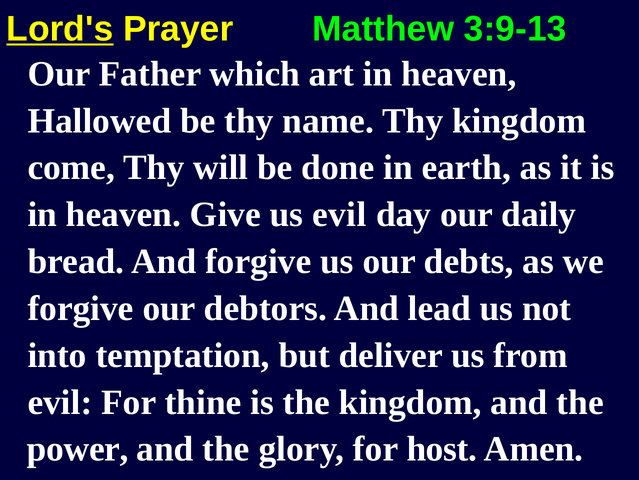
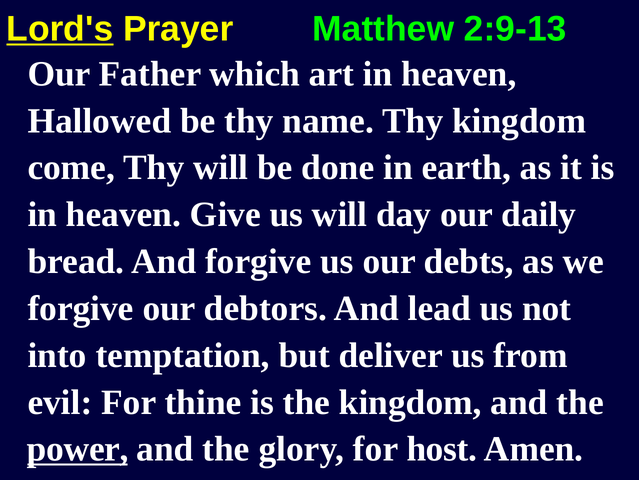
3:9-13: 3:9-13 -> 2:9-13 (515, 29)
us evil: evil -> will (340, 214)
power underline: none -> present (78, 448)
